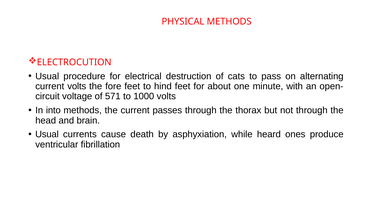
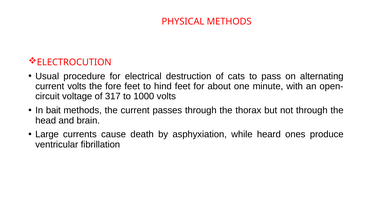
571: 571 -> 317 (113, 96)
into: into -> bait (53, 110)
Usual: Usual -> Large (47, 134)
